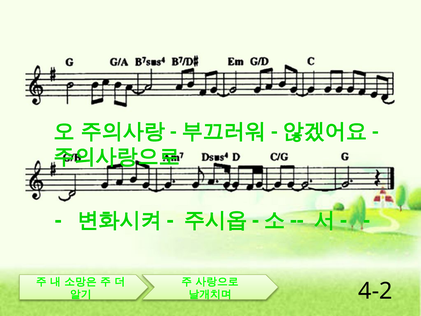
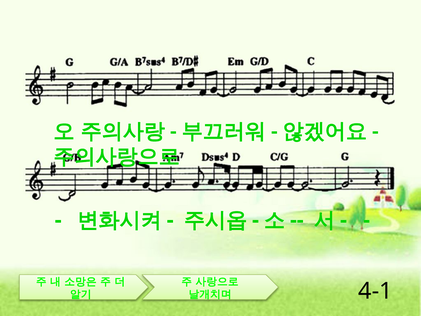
4-2: 4-2 -> 4-1 (375, 291)
